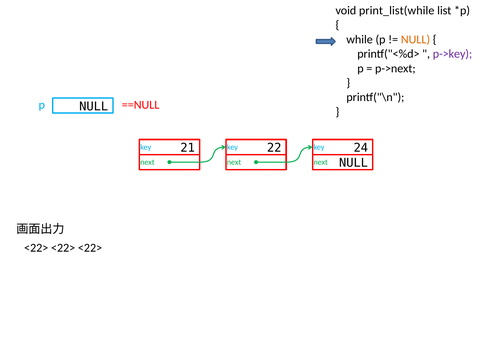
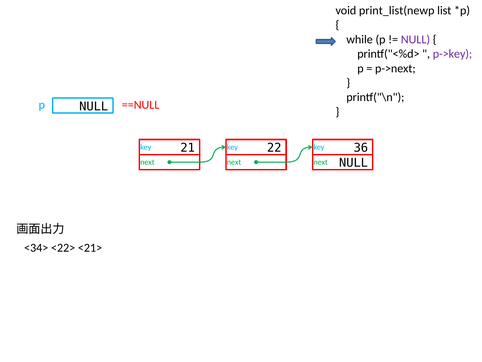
print_list(while: print_list(while -> print_list(newp (397, 10)
NULL colour: orange -> purple (415, 39)
24: 24 -> 36 (361, 148)
<22>: <22> -> <34> (36, 248)
<22>: <22> -> <21> (90, 248)
